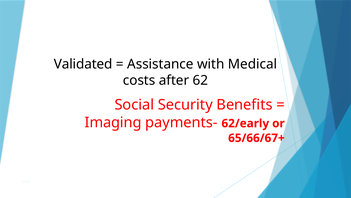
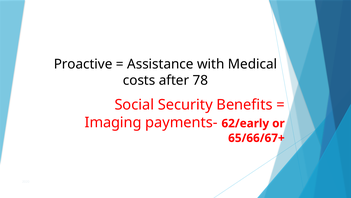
Validated: Validated -> Proactive (83, 64)
62: 62 -> 78 (200, 80)
